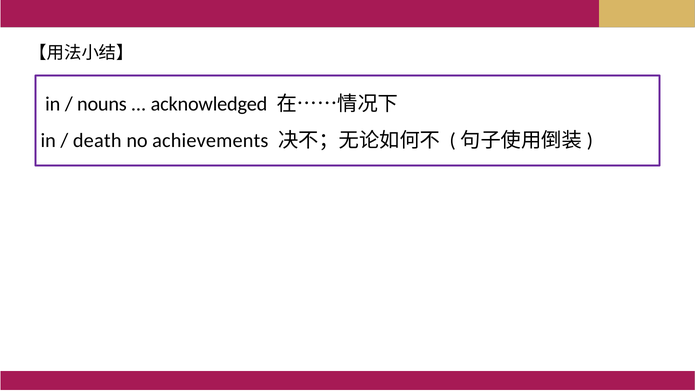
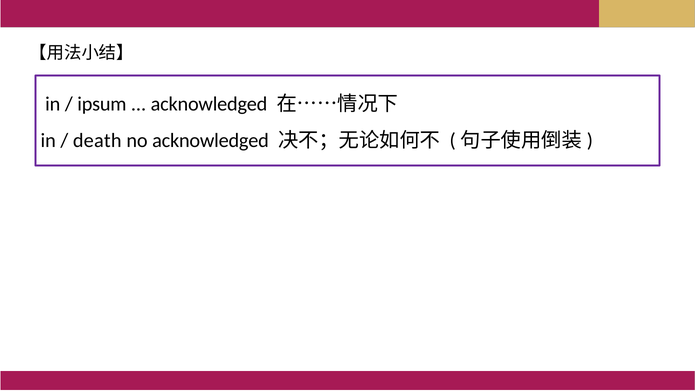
nouns: nouns -> ipsum (102, 104)
no achievements: achievements -> acknowledged (211, 140)
